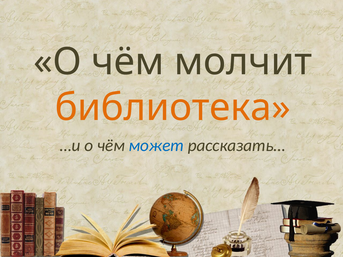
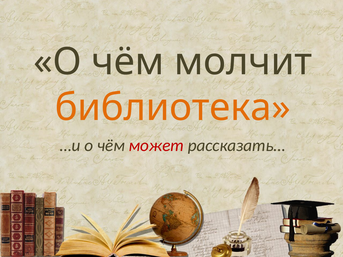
может colour: blue -> red (156, 146)
